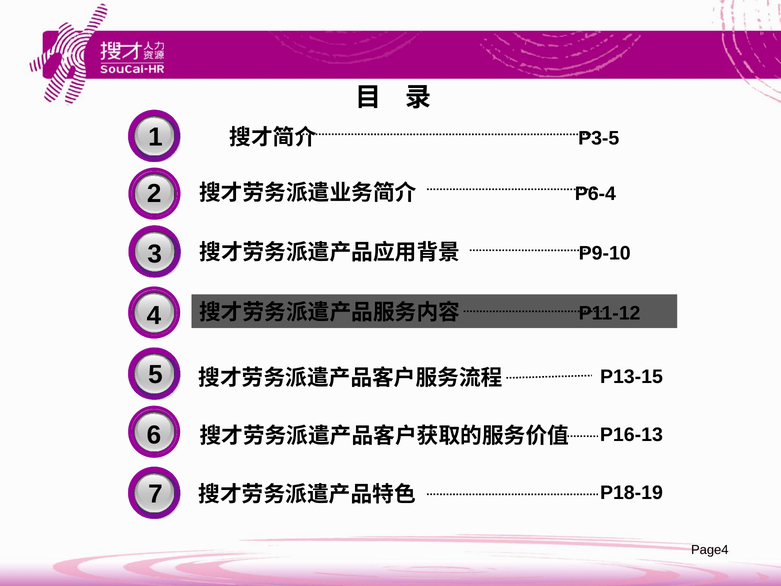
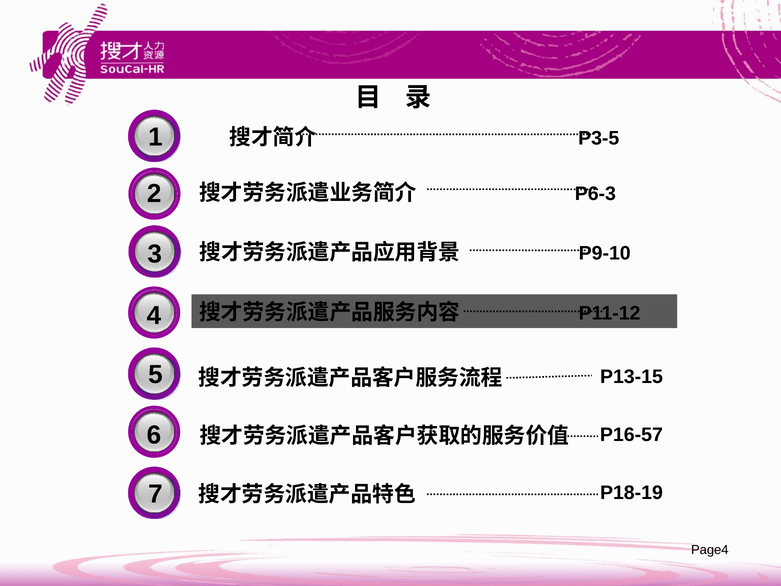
P6-4: P6-4 -> P6-3 (595, 194)
P16-13: P16-13 -> P16-57 (631, 435)
